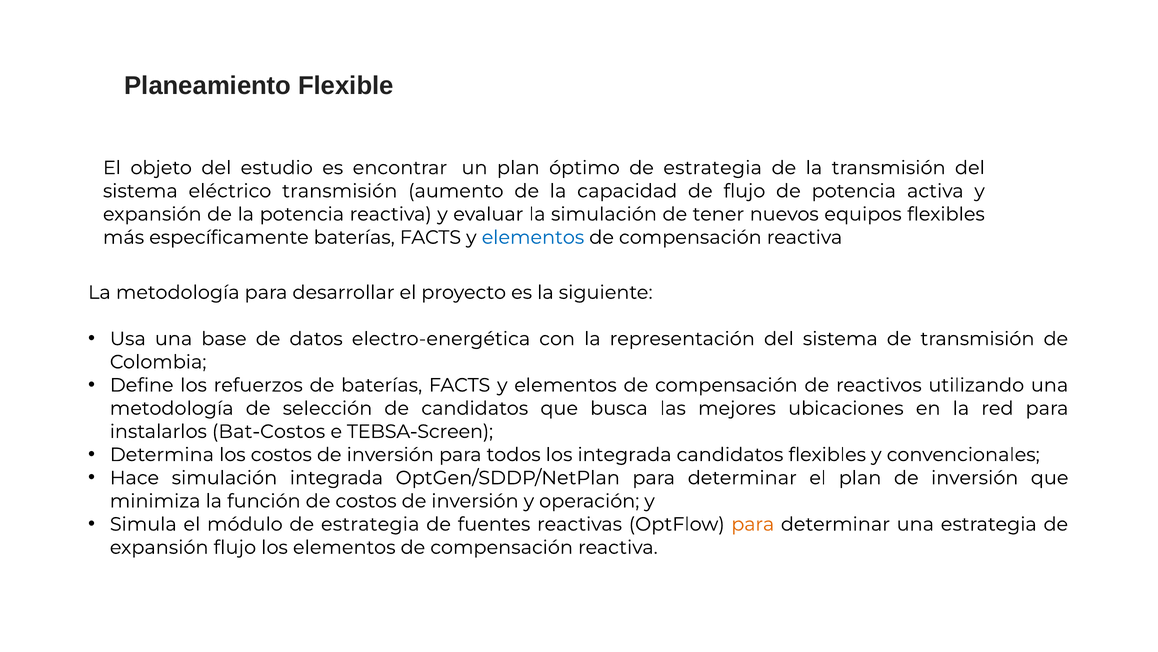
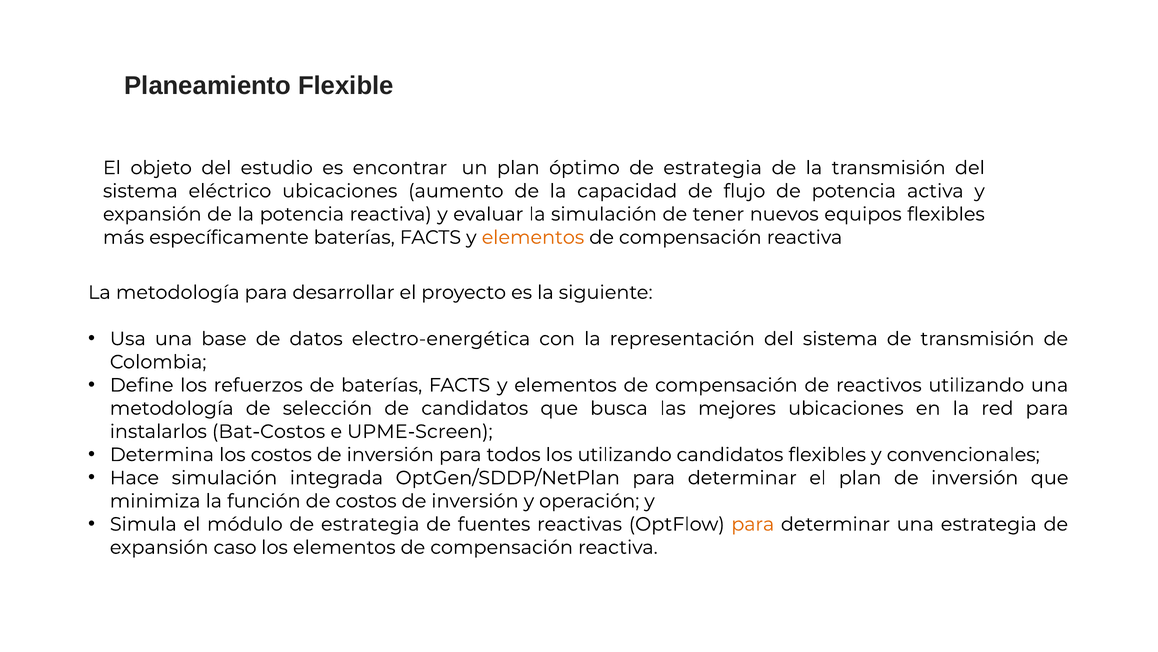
eléctrico transmisión: transmisión -> ubicaciones (340, 191)
elementos colour: blue -> orange (533, 237)
TEBSA-Screen: TEBSA-Screen -> UPME-Screen (420, 431)
los integrada: integrada -> utilizando (625, 454)
expansión flujo: flujo -> caso (235, 547)
